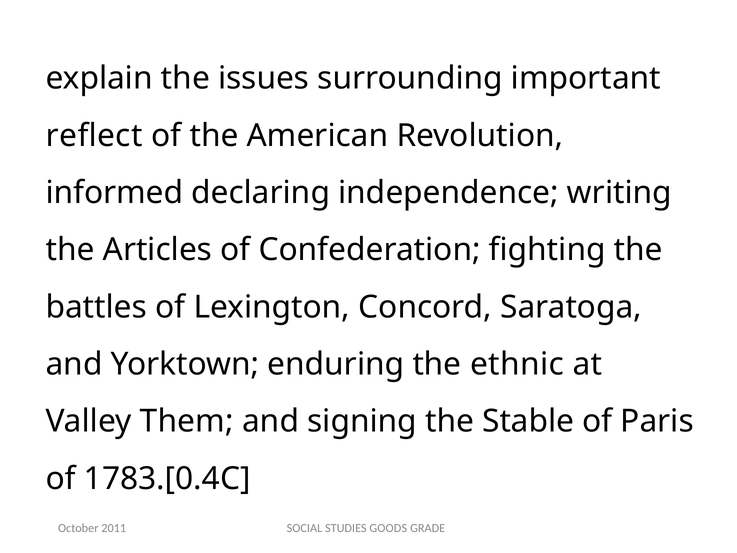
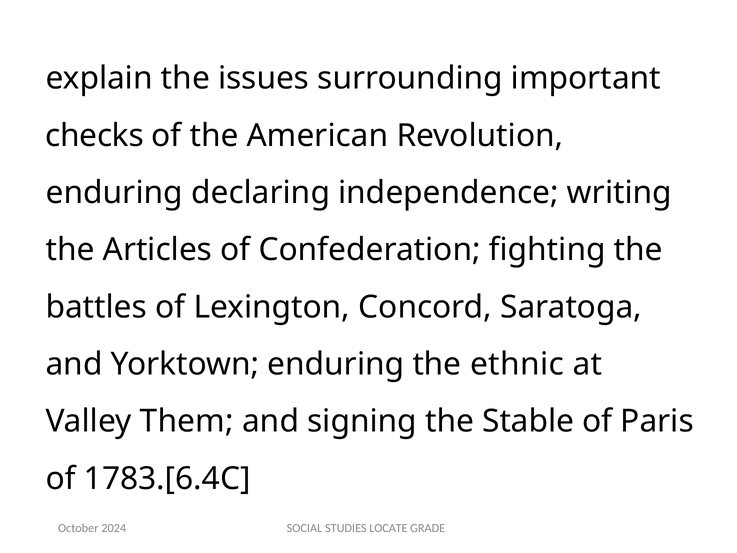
reflect: reflect -> checks (95, 136)
informed: informed -> enduring (114, 193)
1783.[0.4C: 1783.[0.4C -> 1783.[6.4C (167, 478)
GOODS: GOODS -> LOCATE (388, 528)
2011: 2011 -> 2024 (114, 528)
